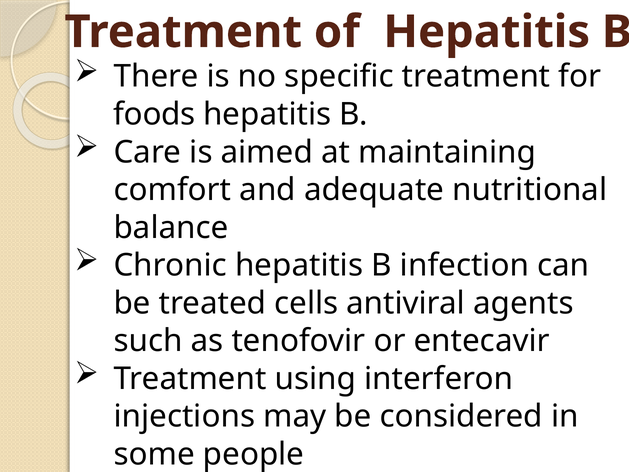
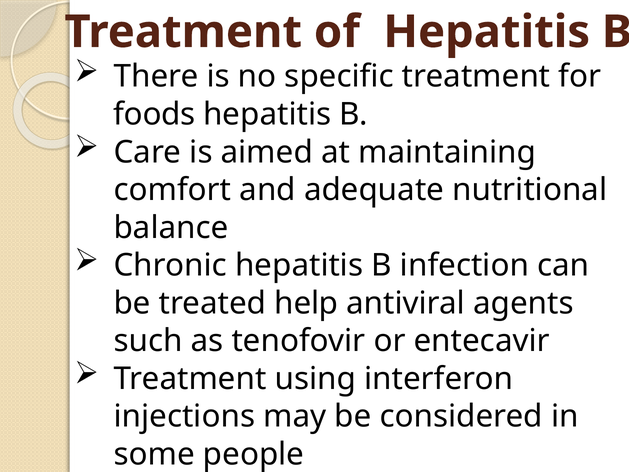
cells: cells -> help (306, 303)
